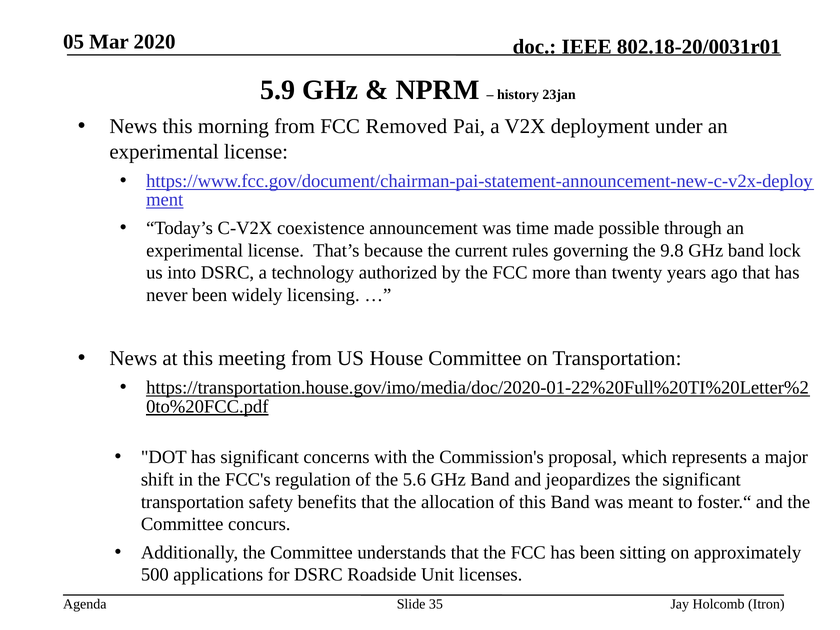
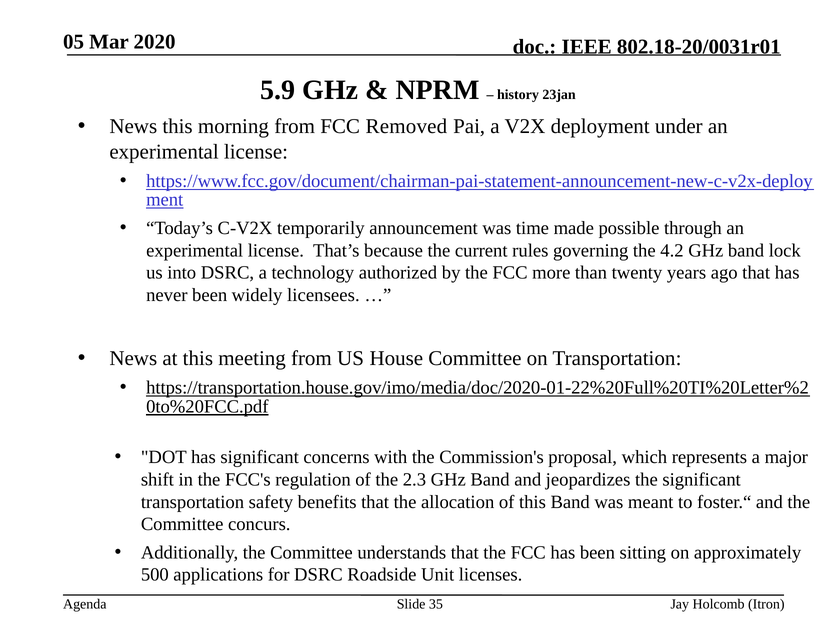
coexistence: coexistence -> temporarily (321, 228)
9.8: 9.8 -> 4.2 (672, 250)
licensing: licensing -> licensees (323, 295)
5.6: 5.6 -> 2.3 (414, 479)
